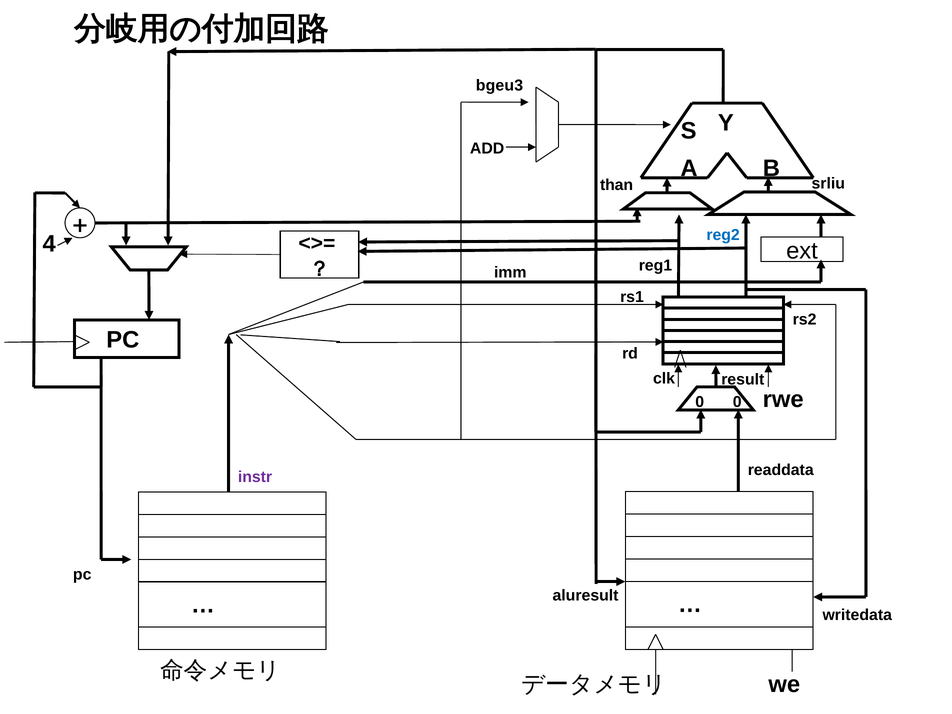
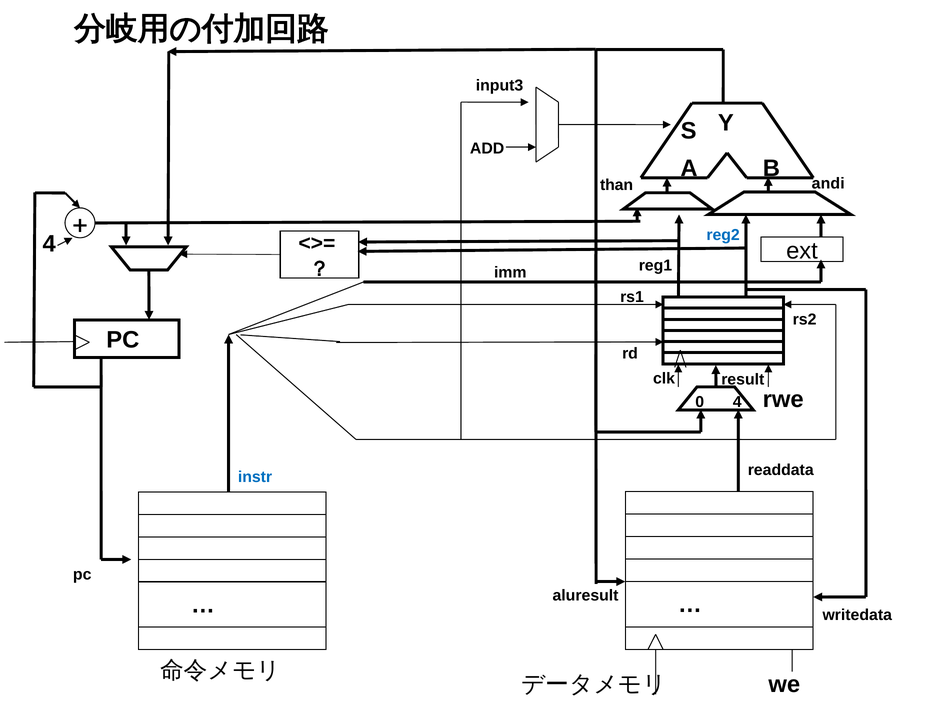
bgeu3: bgeu3 -> input3 (500, 85)
srliu: srliu -> andi (828, 184)
0 0: 0 -> 4 (737, 402)
instr colour: purple -> blue (255, 477)
